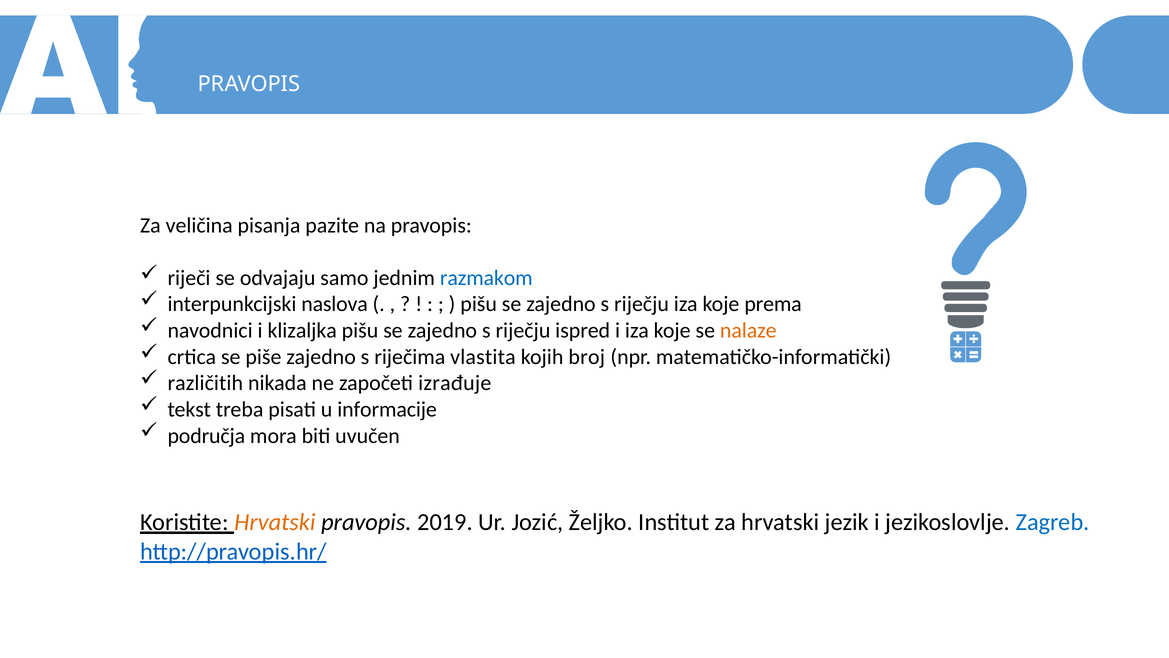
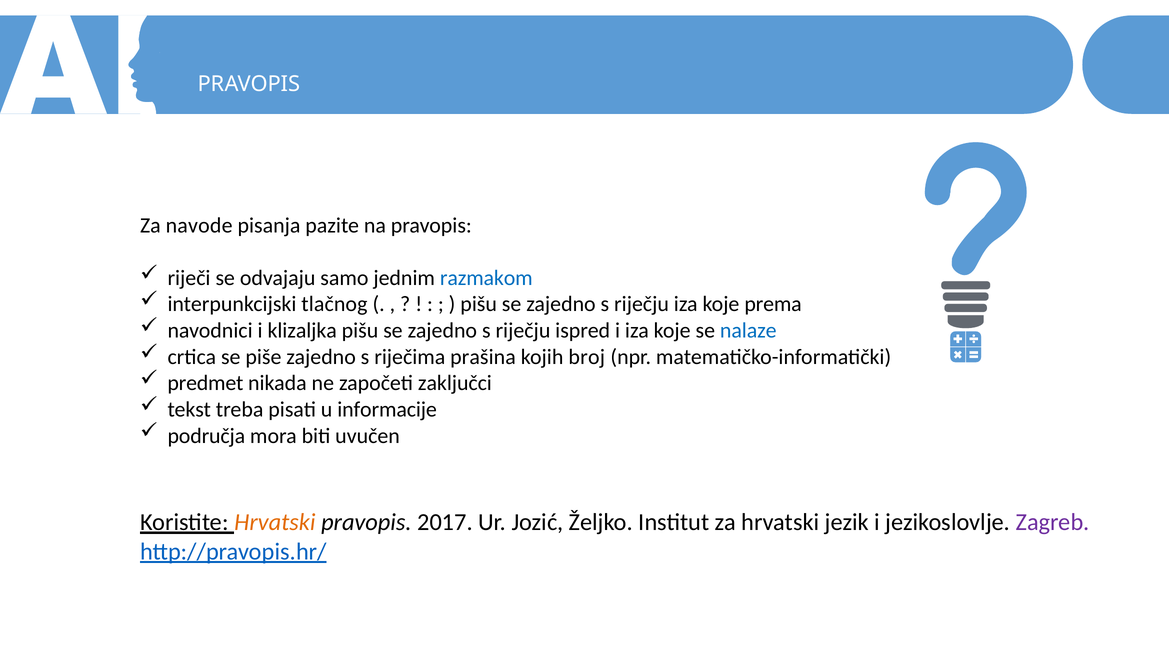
veličina: veličina -> navode (199, 225)
naslova: naslova -> tlačnog (334, 304)
nalaze colour: orange -> blue (748, 330)
vlastita: vlastita -> prašina (483, 357)
različitih: različitih -> predmet (205, 383)
izrađuje: izrađuje -> zaključci (455, 383)
2019: 2019 -> 2017 (445, 522)
Zagreb colour: blue -> purple (1053, 522)
